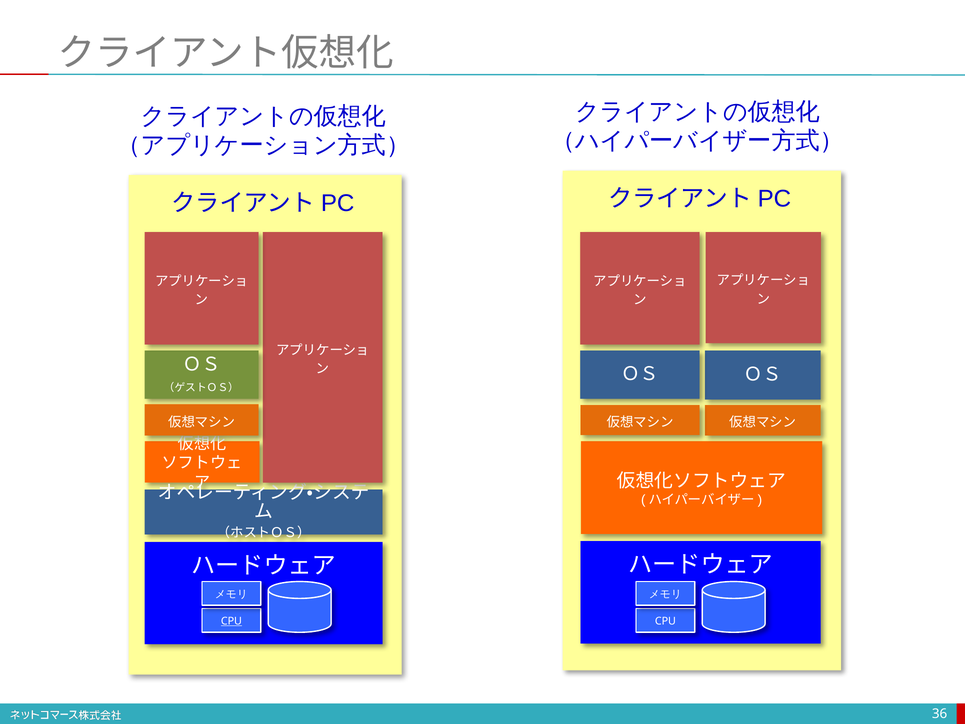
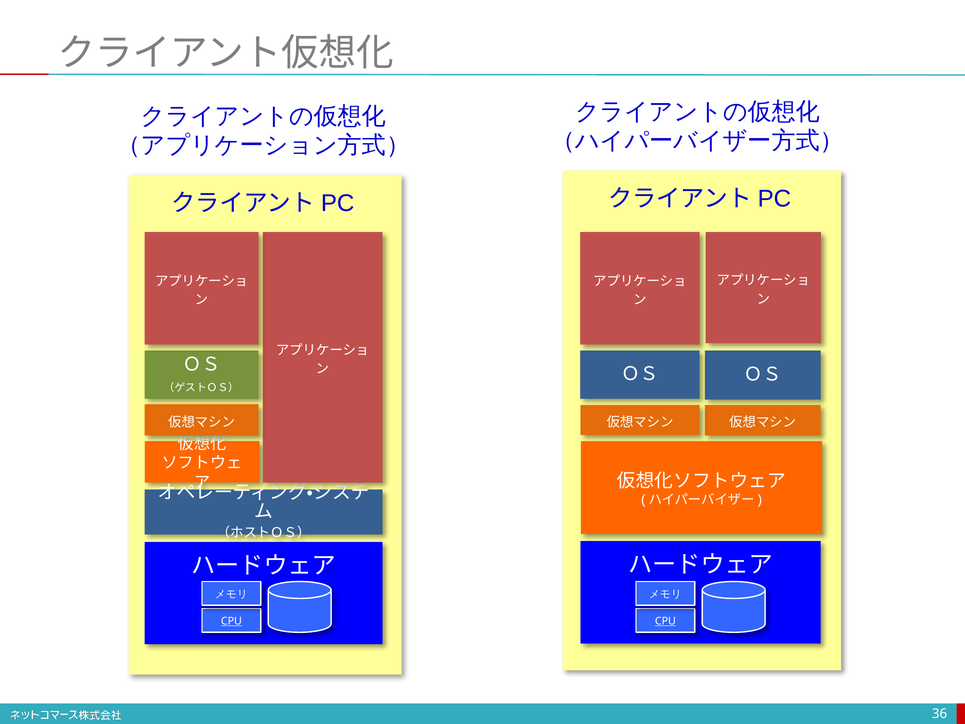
CPU underline: none -> present (665, 621)
